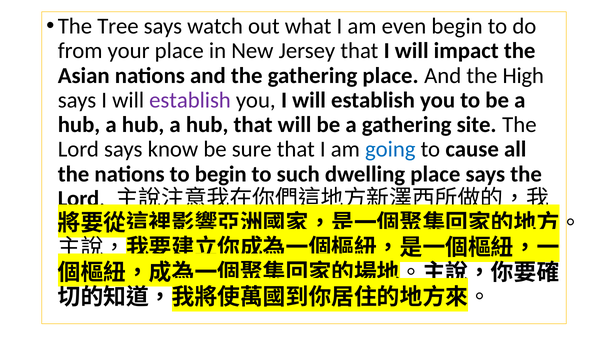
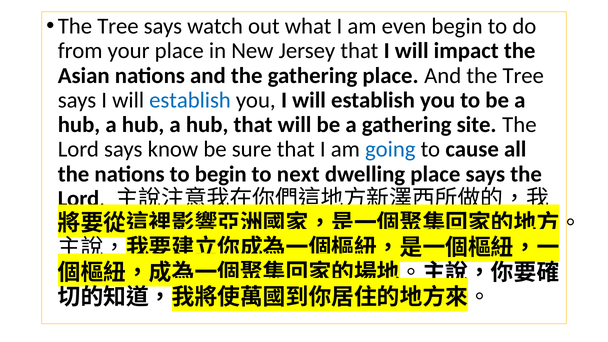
And the High: High -> Tree (523, 75)
establish colour: purple -> blue (190, 100)
such: such -> next (298, 174)
